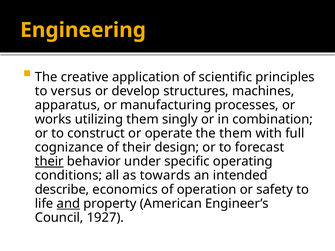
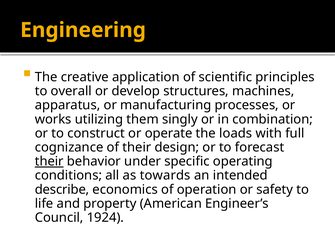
versus: versus -> overall (71, 91)
the them: them -> loads (236, 133)
and underline: present -> none (68, 204)
1927: 1927 -> 1924 (105, 218)
